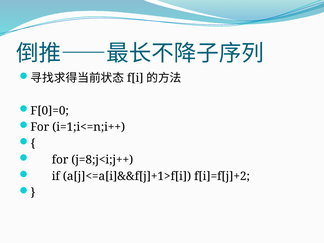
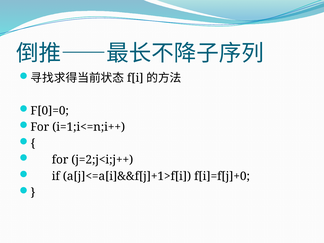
j=8;j<i;j++: j=8;j<i;j++ -> j=2;j<i;j++ (102, 160)
f[i]=f[j]+2: f[i]=f[j]+2 -> f[i]=f[j]+0 (222, 176)
